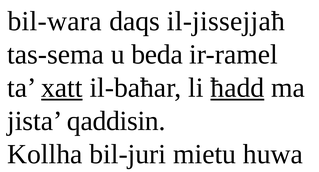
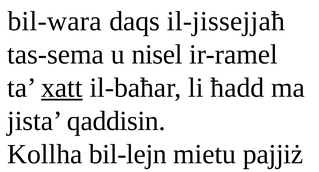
beda: beda -> nisel (157, 54)
ħadd underline: present -> none (237, 88)
bil-juri: bil-juri -> bil-lejn (128, 154)
huwa: huwa -> pajjiż (273, 154)
